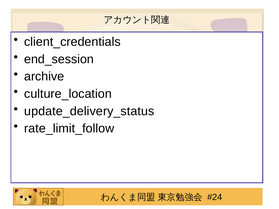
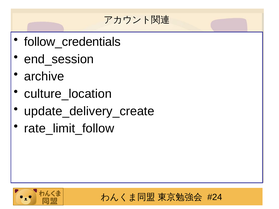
client_credentials: client_credentials -> follow_credentials (72, 42)
update_delivery_status: update_delivery_status -> update_delivery_create (89, 111)
